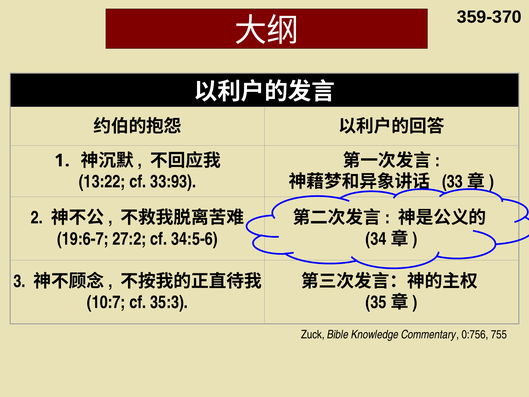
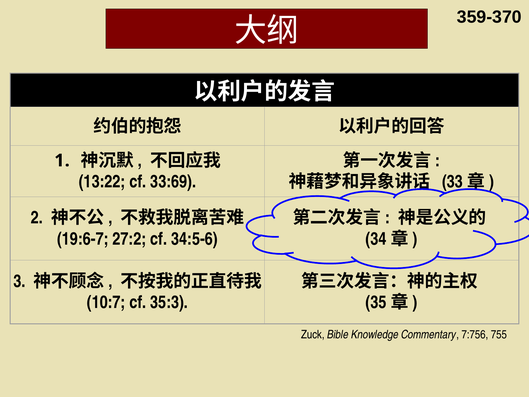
33:93: 33:93 -> 33:69 (173, 182)
0:756: 0:756 -> 7:756 (475, 334)
